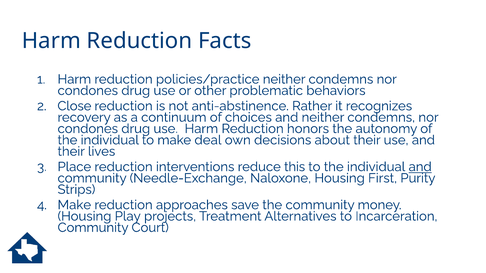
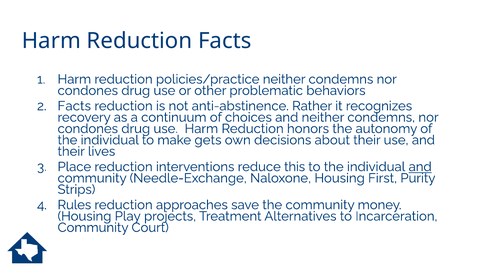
Close: Close -> Facts (74, 106)
deal: deal -> gets (208, 140)
Make: Make -> Rules (74, 205)
